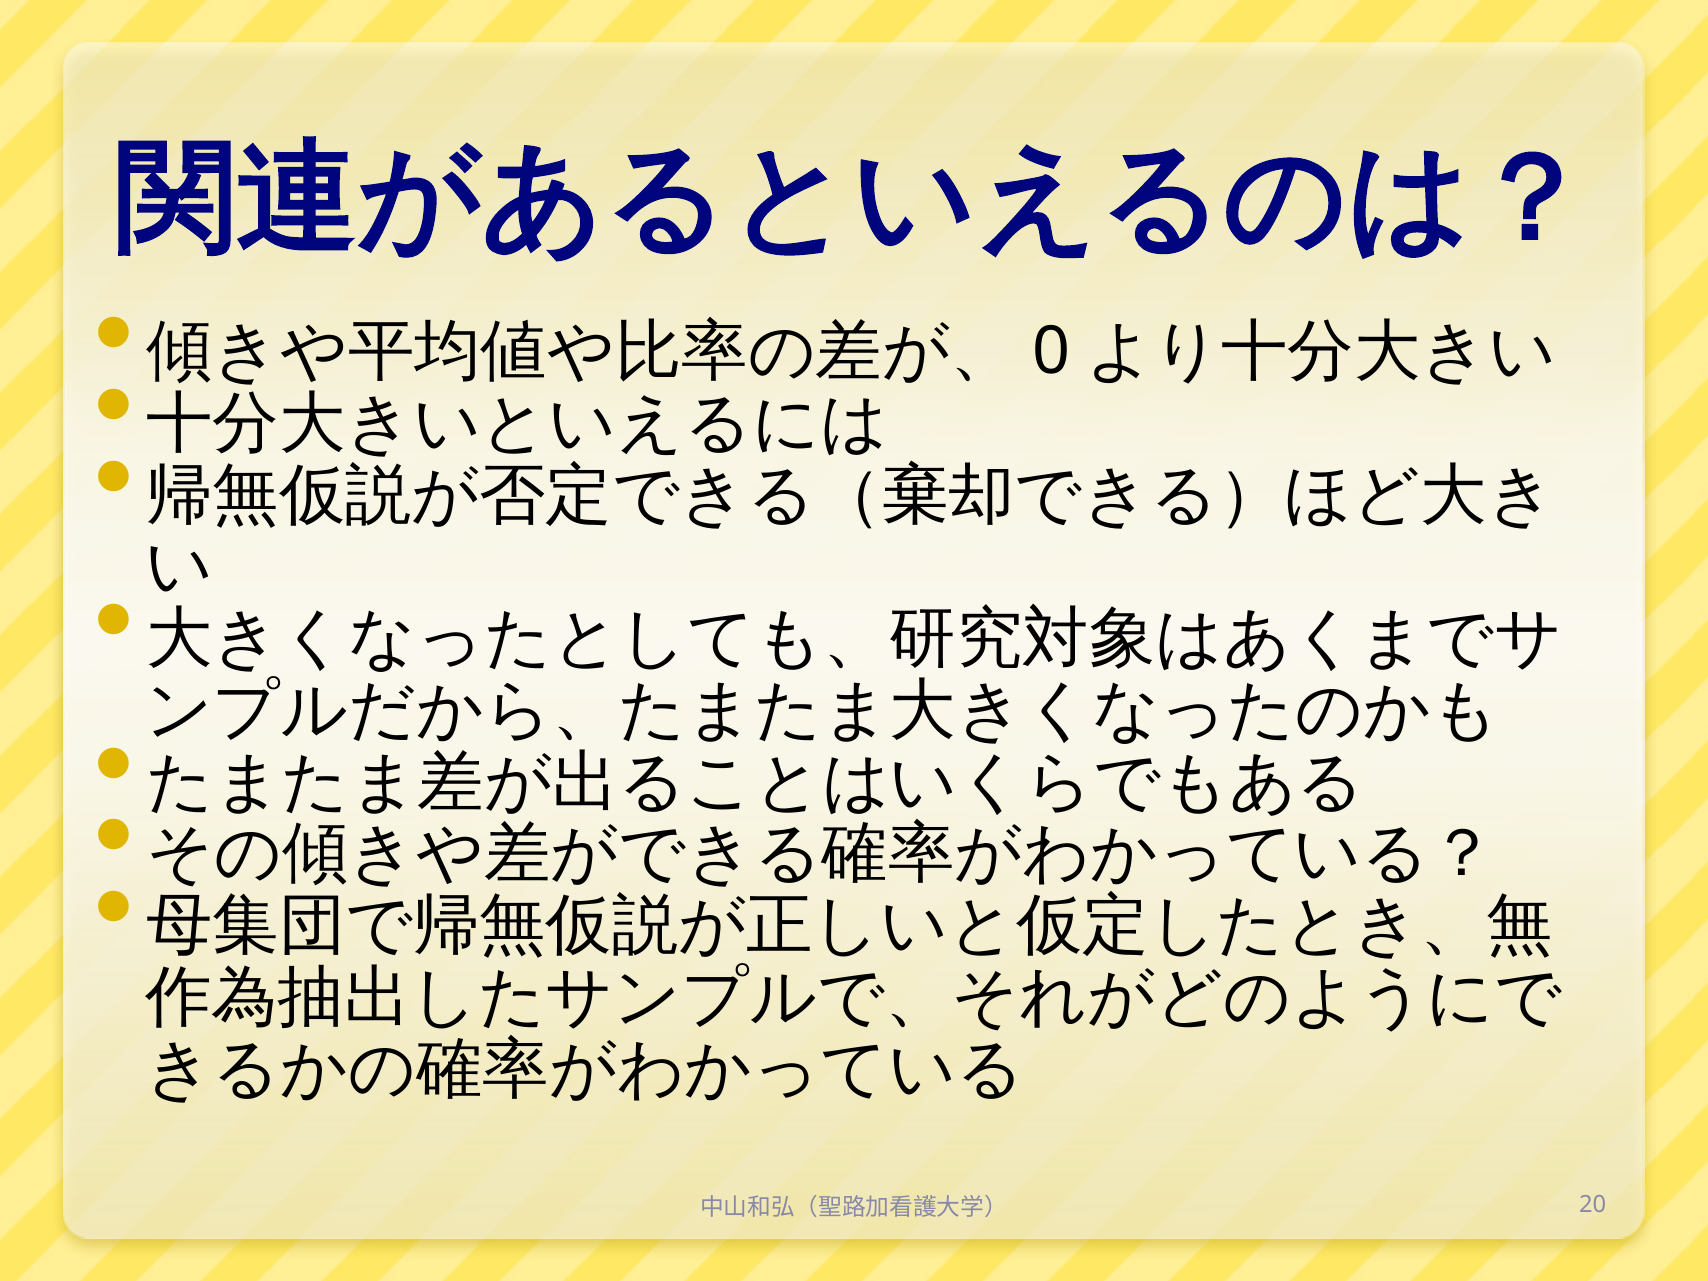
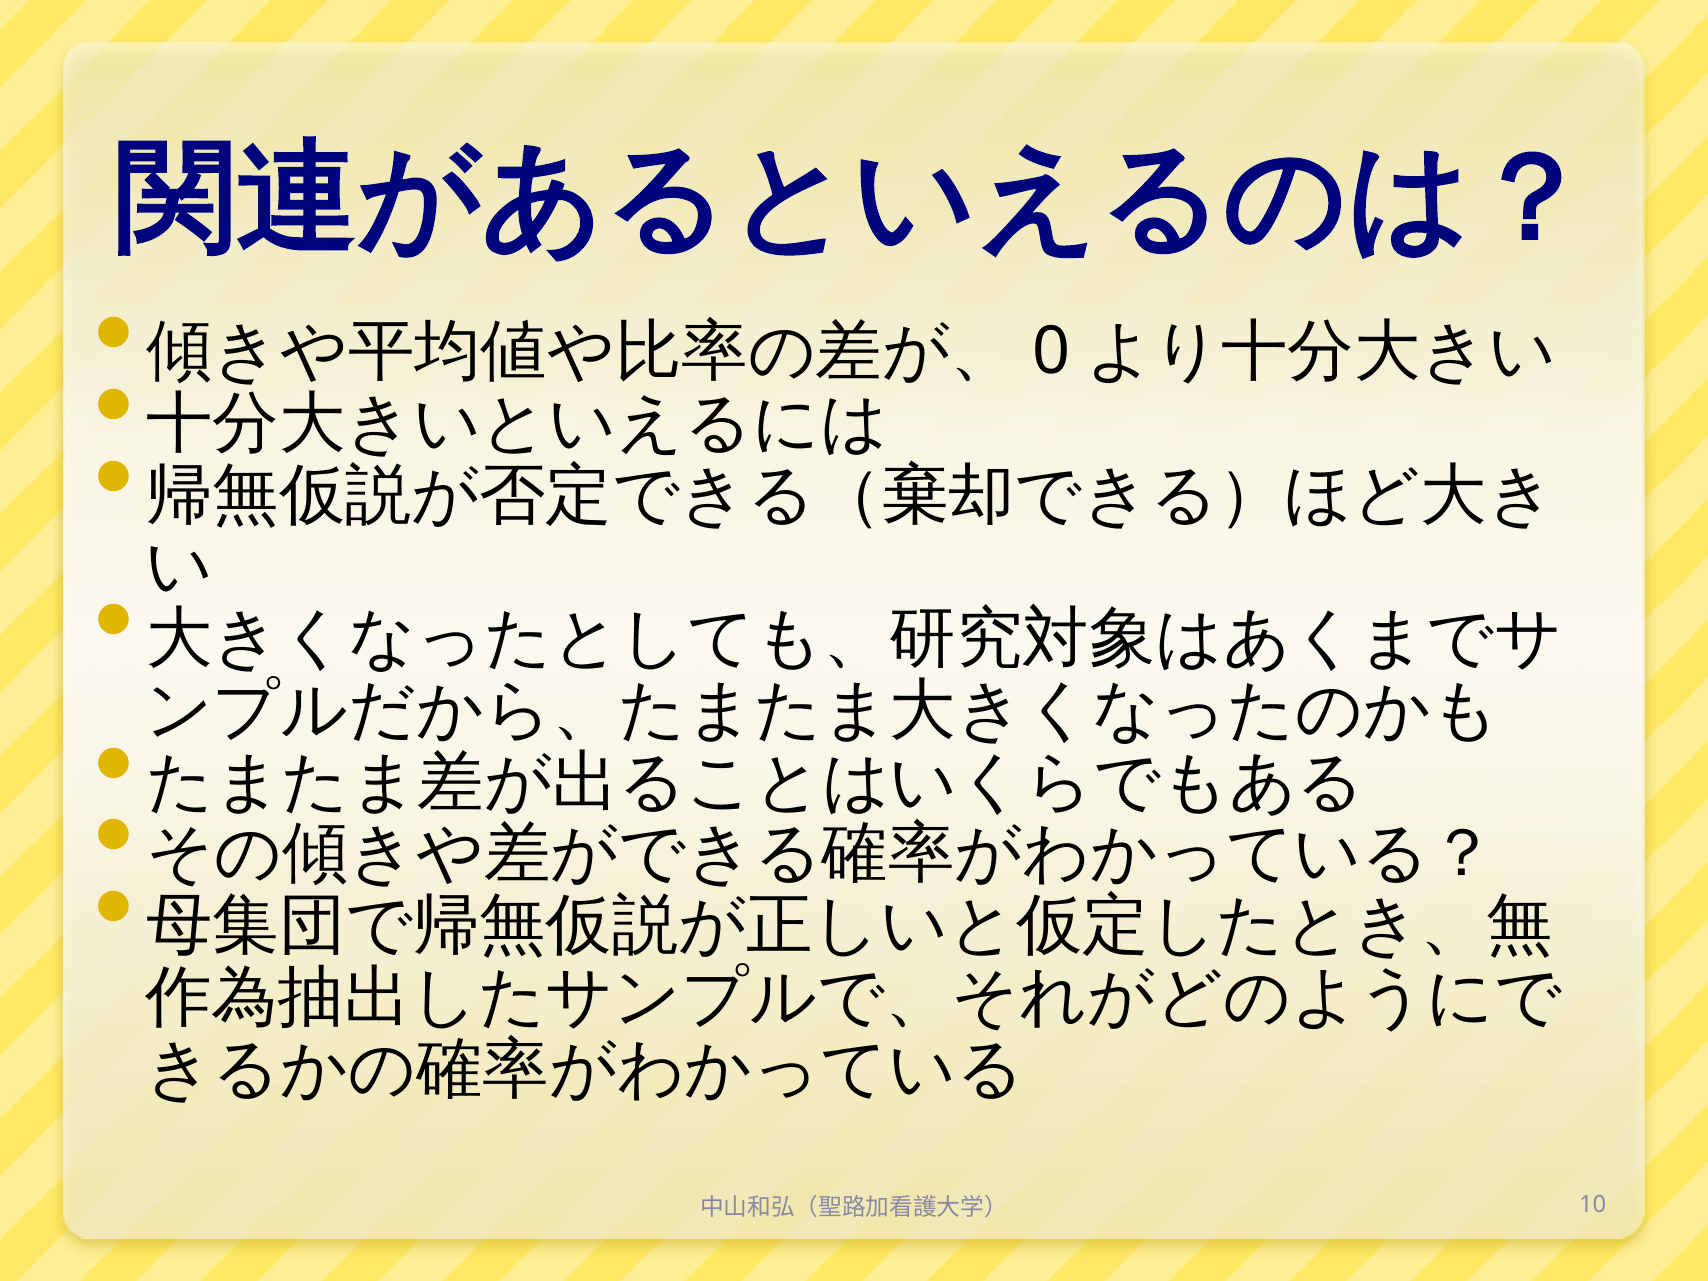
20: 20 -> 10 (1593, 1204)
